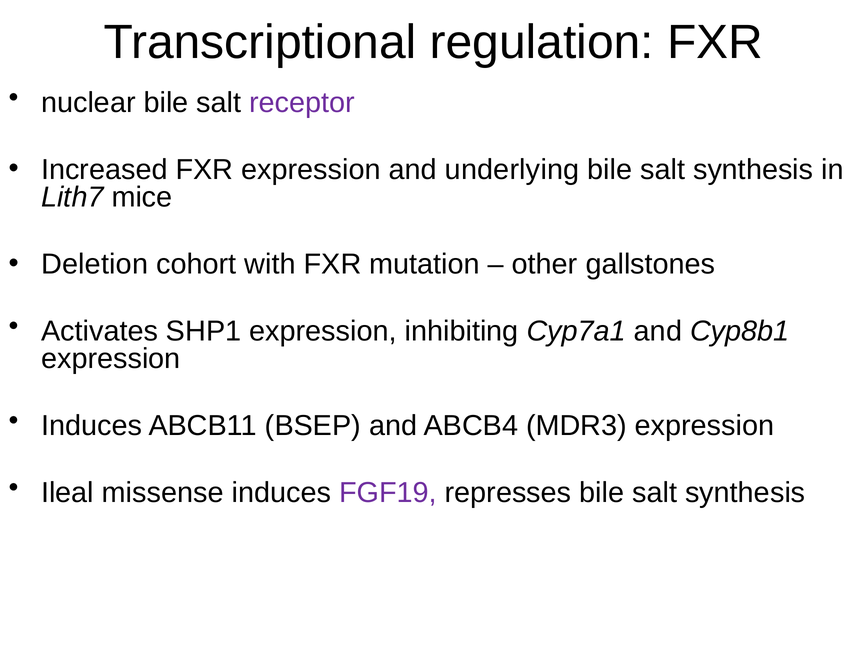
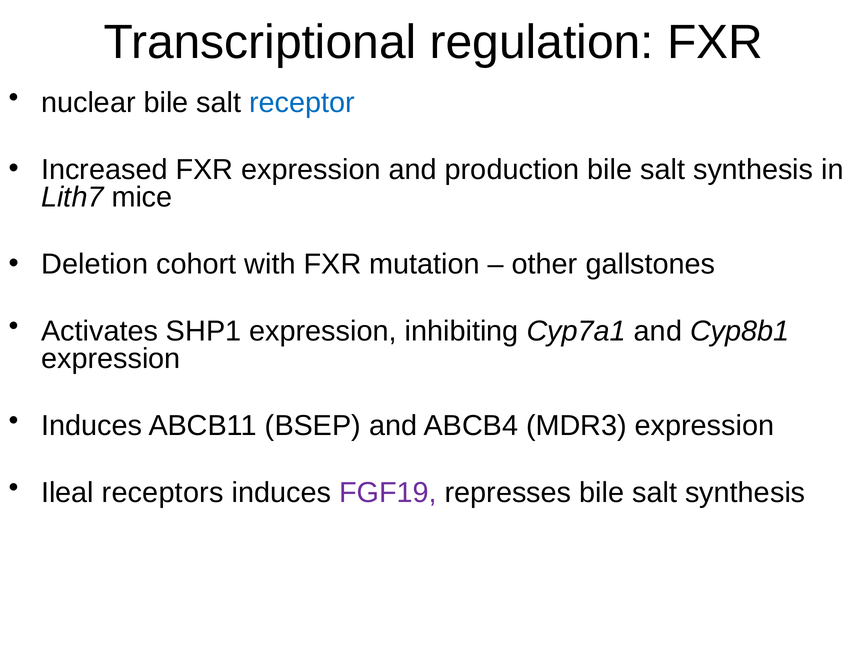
receptor colour: purple -> blue (302, 103)
underlying: underlying -> production (512, 170)
missense: missense -> receptors (163, 492)
